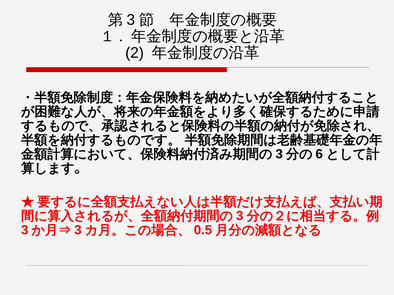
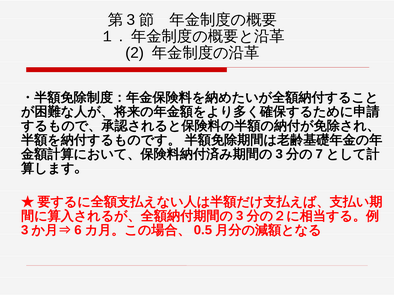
6: 6 -> 7 (319, 154)
3: 3 -> 6 (78, 230)
